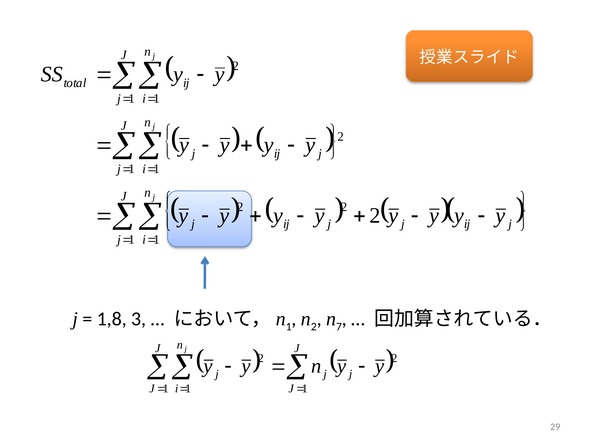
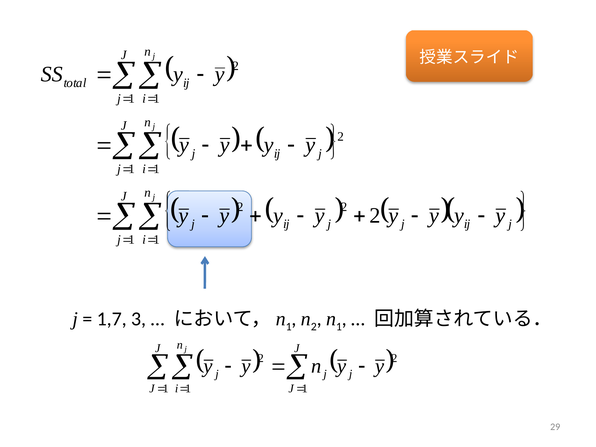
1,8: 1,8 -> 1,7 (112, 319)
7: 7 -> 1 (339, 327)
